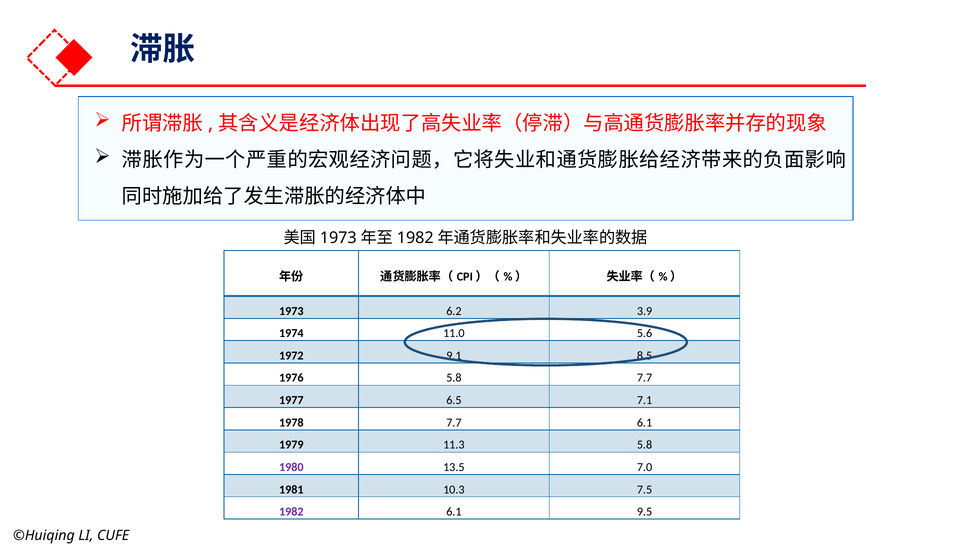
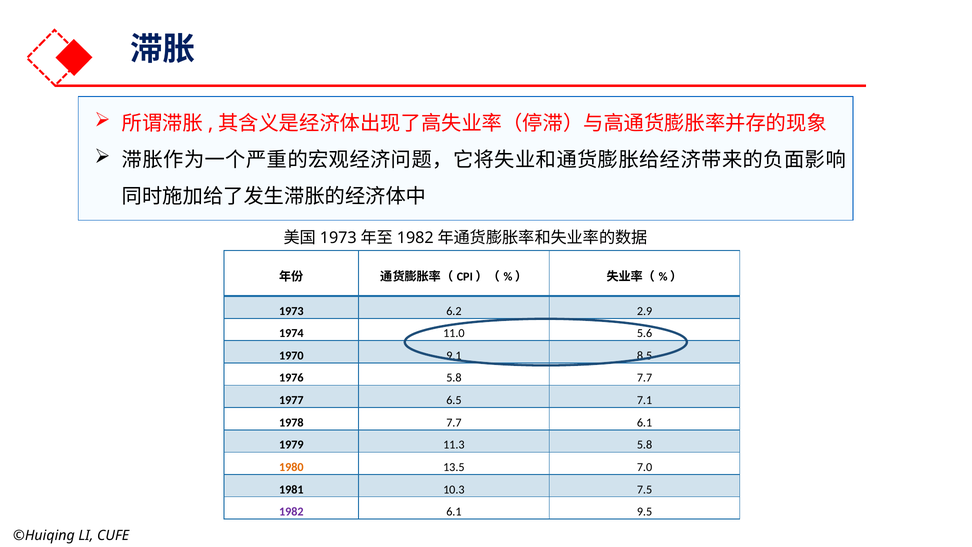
3.9: 3.9 -> 2.9 (645, 311)
1972: 1972 -> 1970 (291, 355)
1980 colour: purple -> orange (291, 467)
